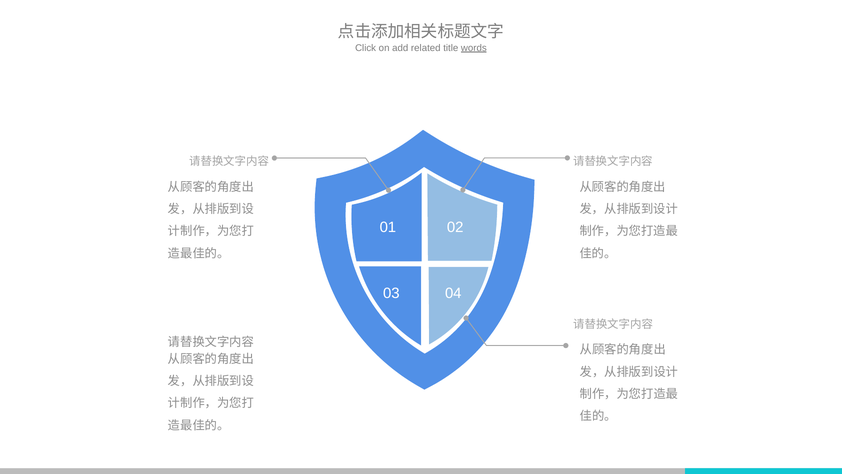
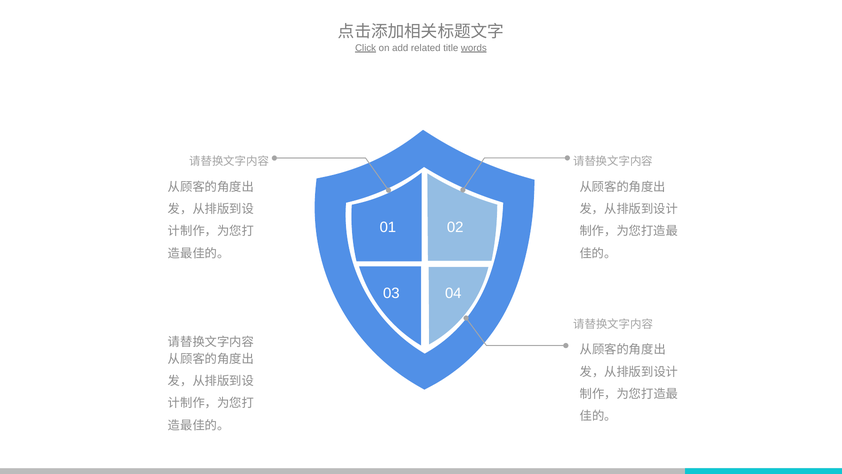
Click underline: none -> present (366, 48)
